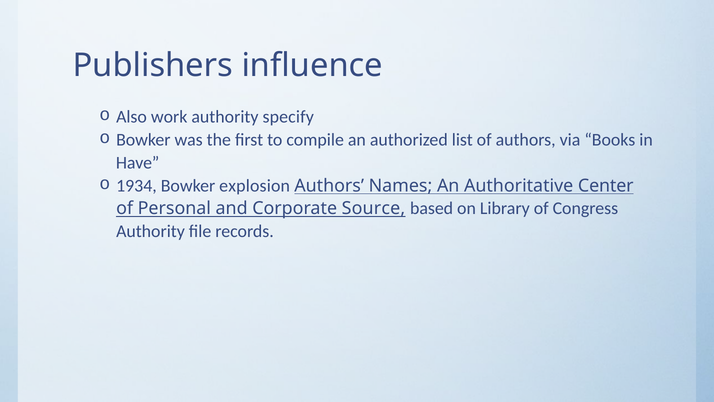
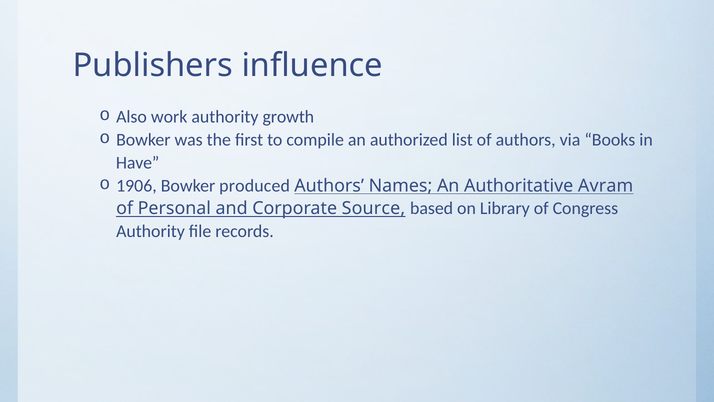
specify: specify -> growth (288, 117)
1934: 1934 -> 1906 (136, 185)
explosion: explosion -> produced (255, 185)
Center: Center -> Avram (606, 185)
